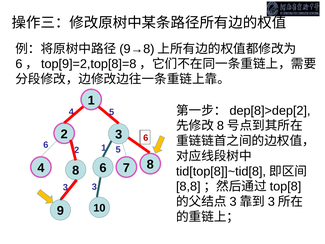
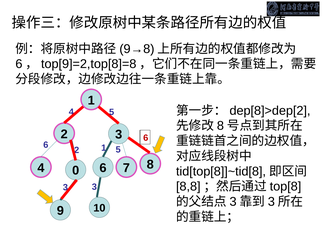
4 8: 8 -> 0 (76, 170)
